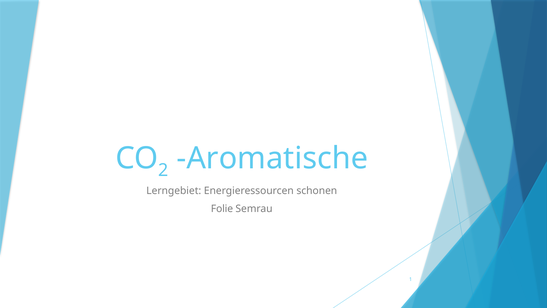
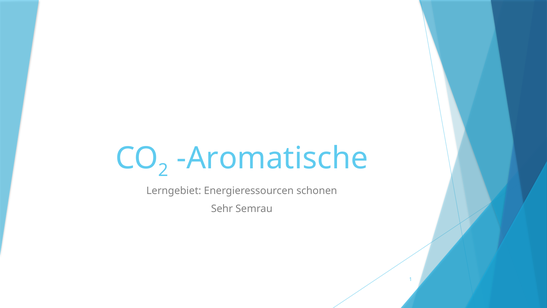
Folie: Folie -> Sehr (222, 209)
